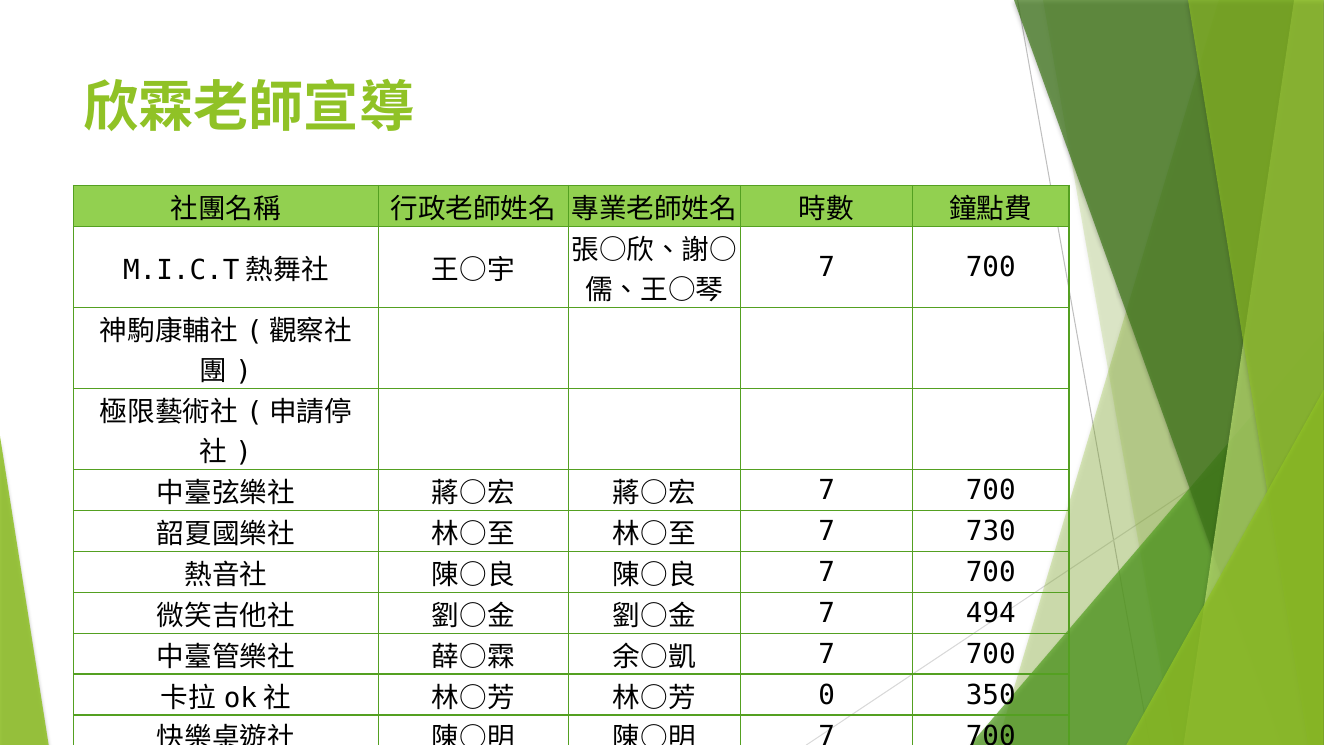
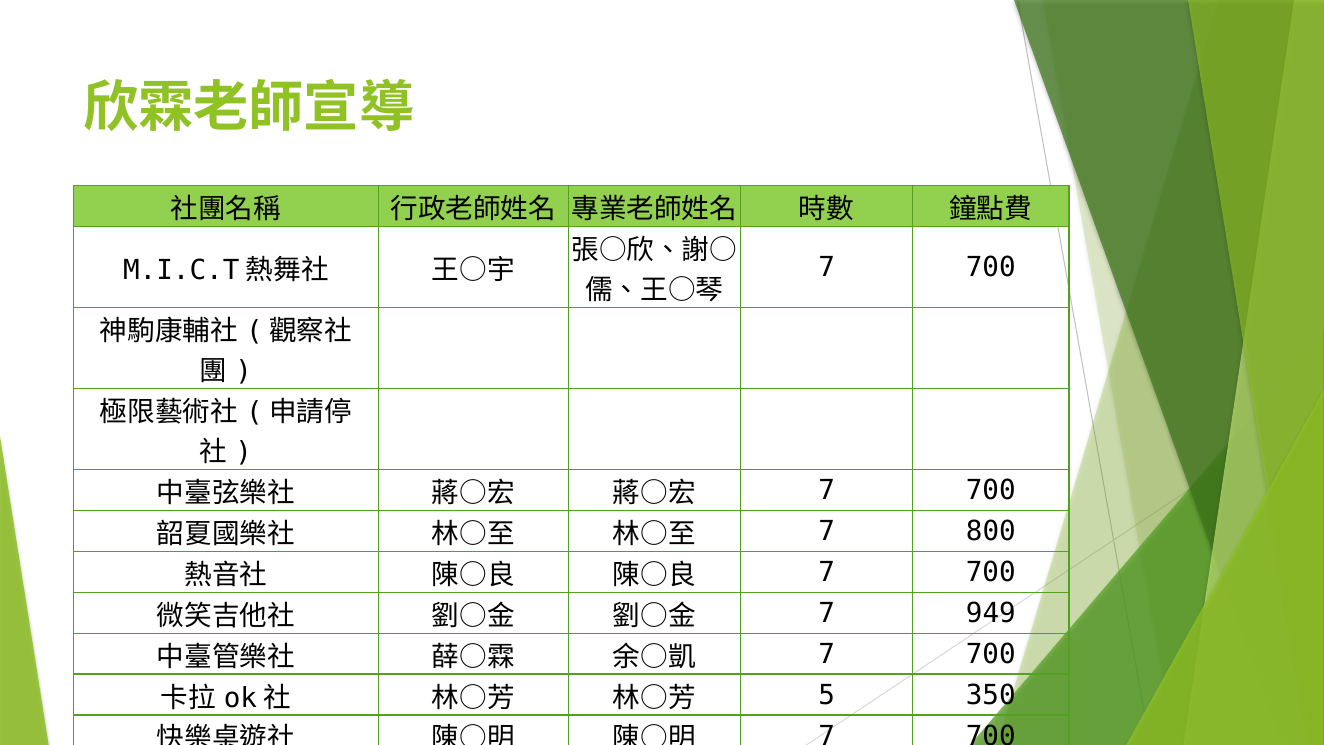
730: 730 -> 800 (991, 531)
494: 494 -> 949 (991, 613)
0: 0 -> 5 (827, 695)
